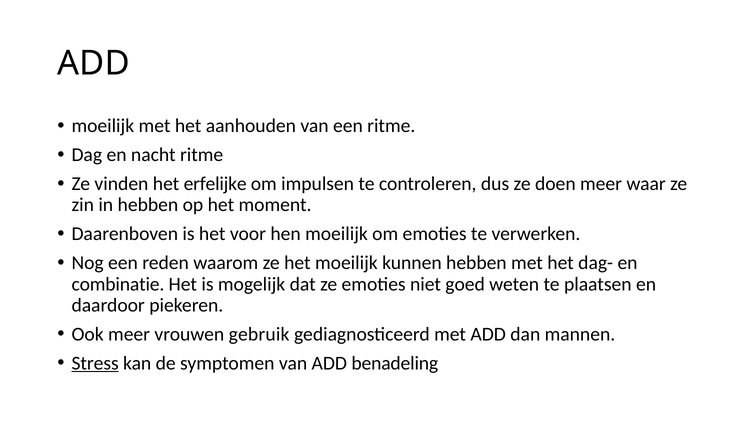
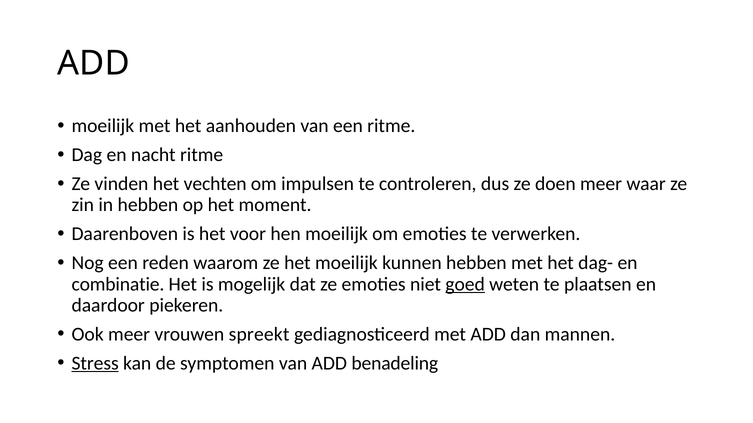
erfelijke: erfelijke -> vechten (215, 184)
goed underline: none -> present (465, 284)
gebruik: gebruik -> spreekt (259, 335)
